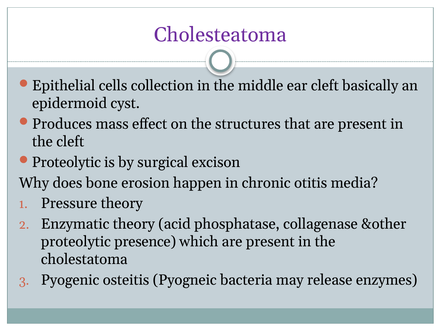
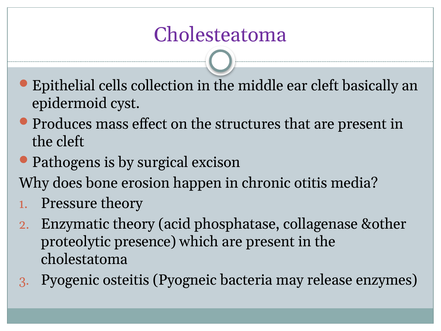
Proteolytic: Proteolytic -> Pathogens (66, 162)
